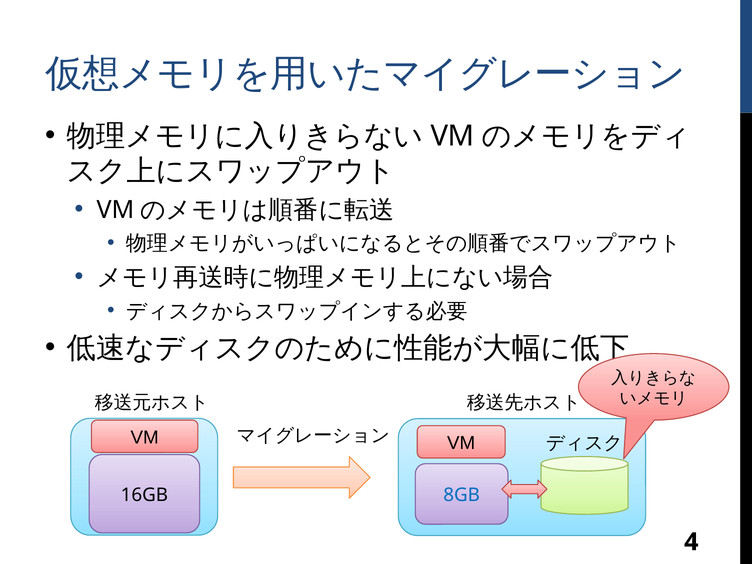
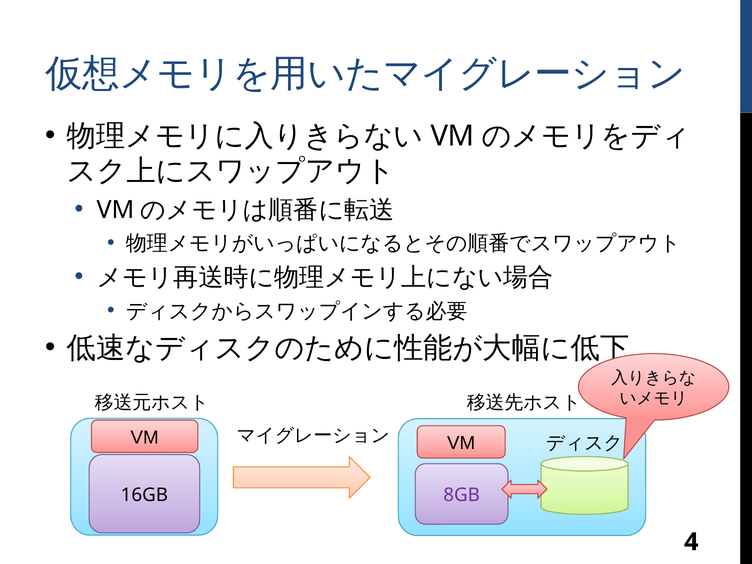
8GB colour: blue -> purple (462, 495)
